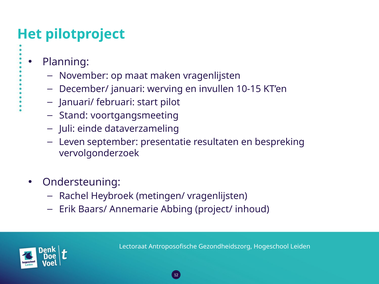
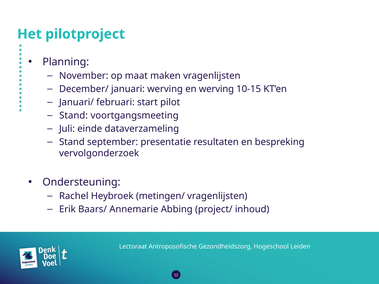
en invullen: invullen -> werving (216, 89)
Leven: Leven -> Stand (72, 142)
